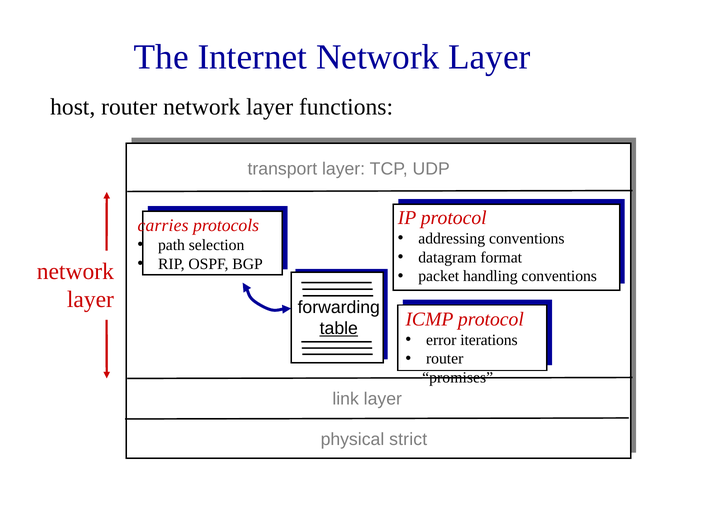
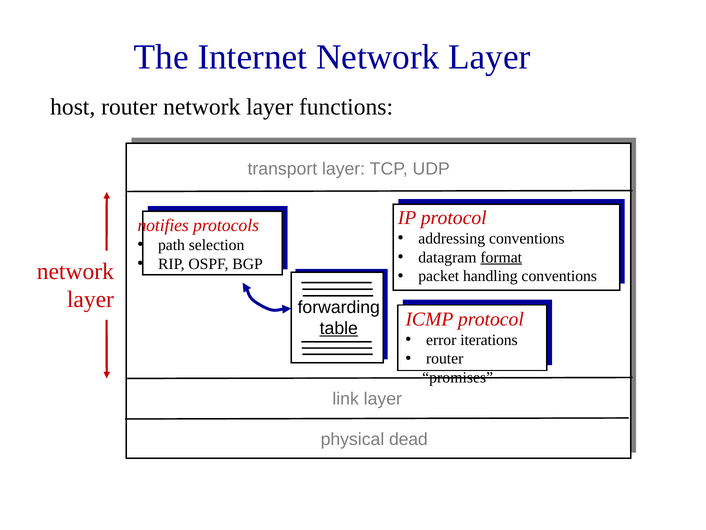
carries: carries -> notifies (163, 225)
format underline: none -> present (501, 257)
strict: strict -> dead (408, 439)
